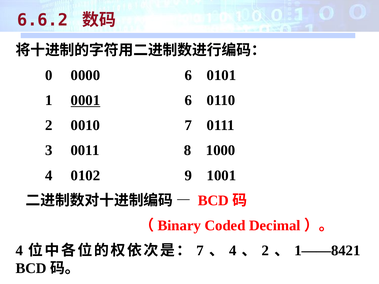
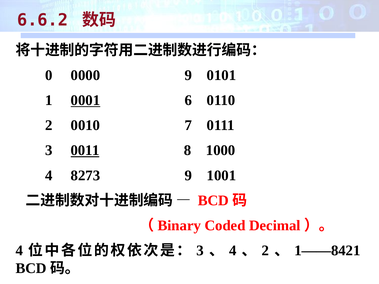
0000 6: 6 -> 9 (188, 75)
0011 underline: none -> present (85, 151)
0102: 0102 -> 8273 (85, 176)
7: 7 -> 3 (200, 251)
